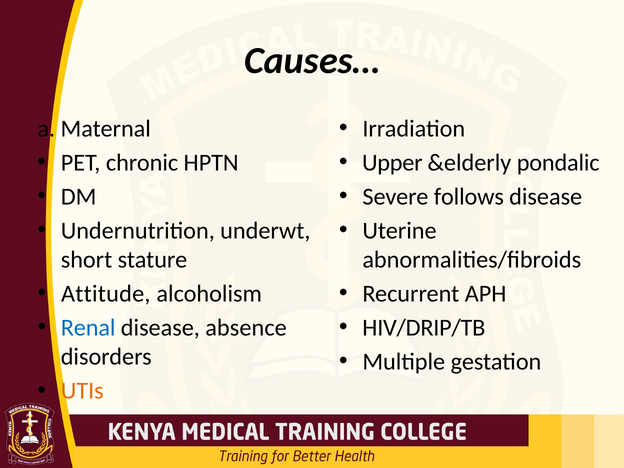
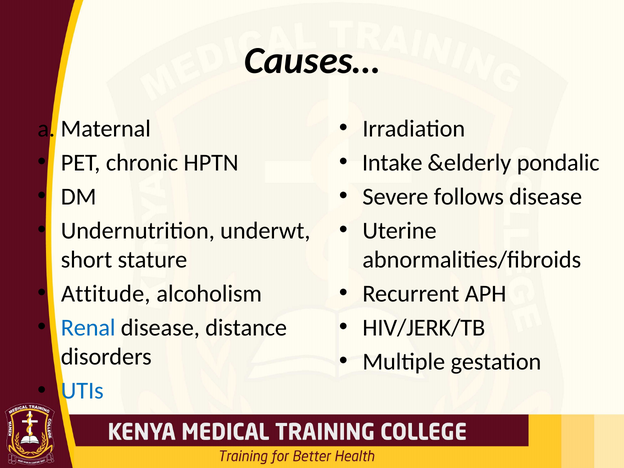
Upper: Upper -> Intake (392, 163)
absence: absence -> distance (246, 328)
HIV/DRIP/TB: HIV/DRIP/TB -> HIV/JERK/TB (424, 328)
UTIs colour: orange -> blue (82, 391)
